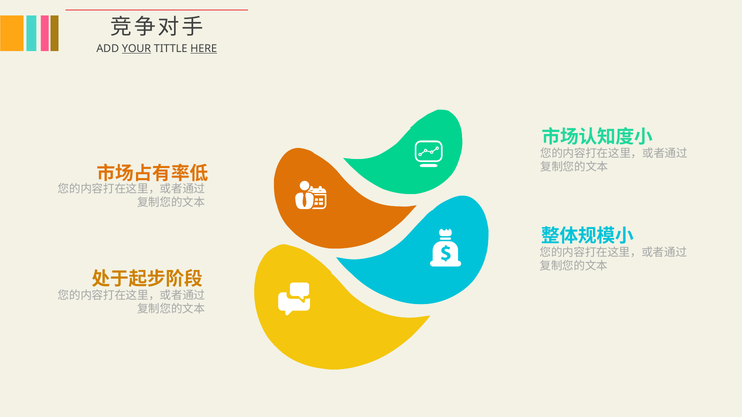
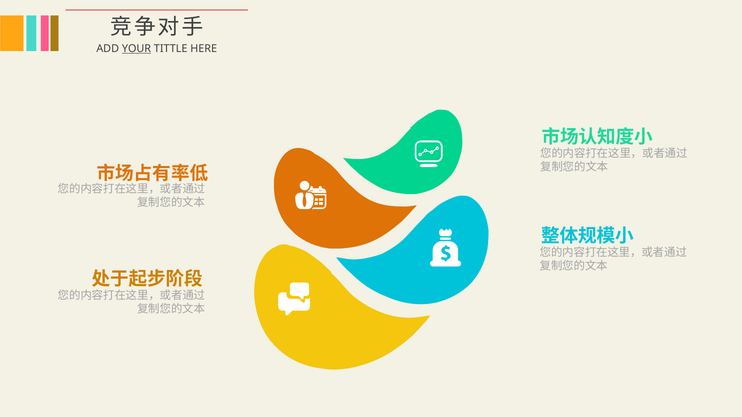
HERE underline: present -> none (204, 49)
